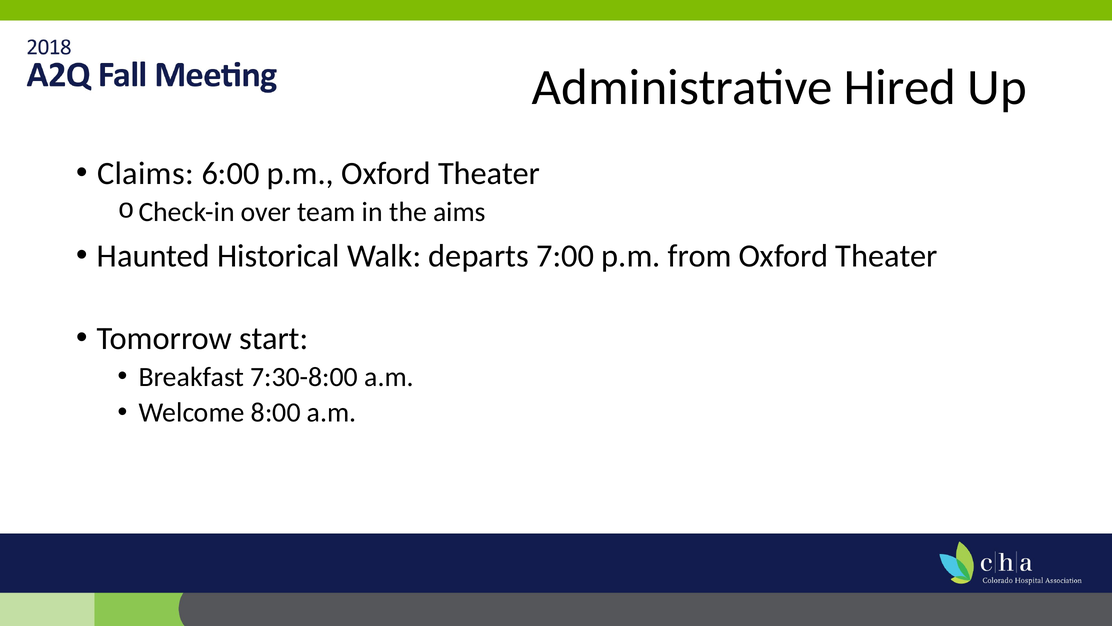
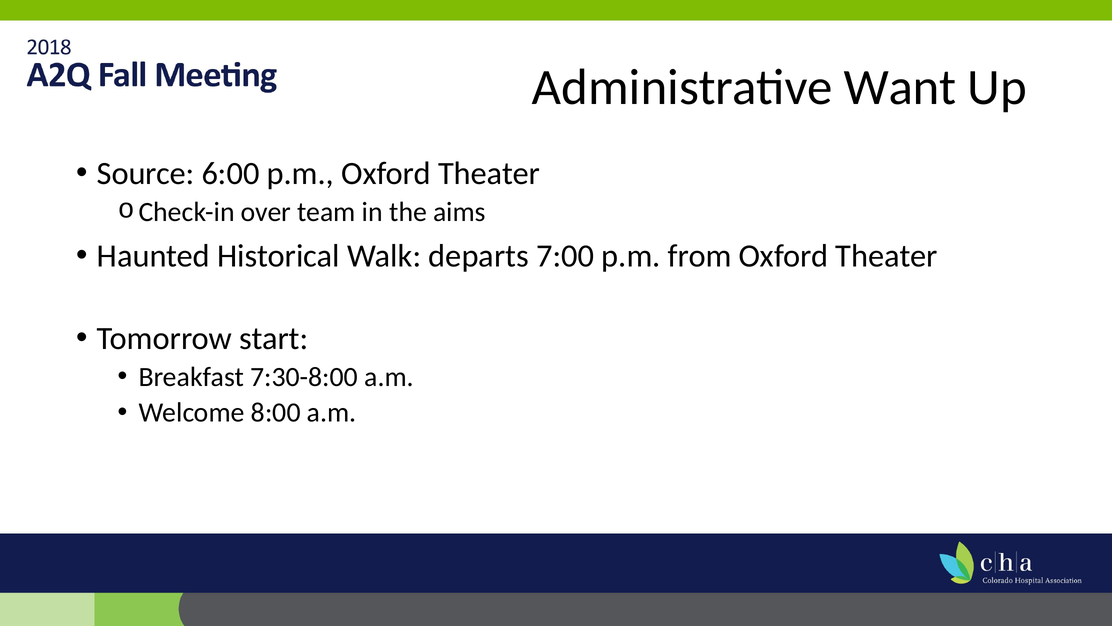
Hired: Hired -> Want (900, 88)
Claims: Claims -> Source (146, 173)
